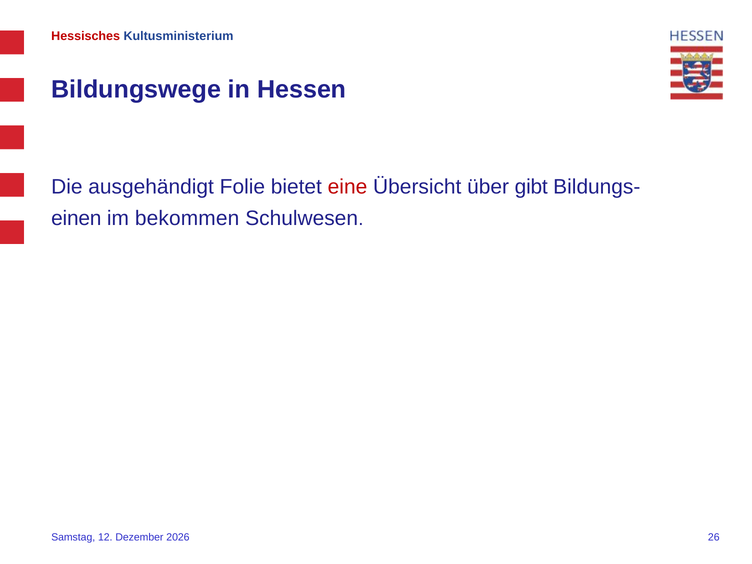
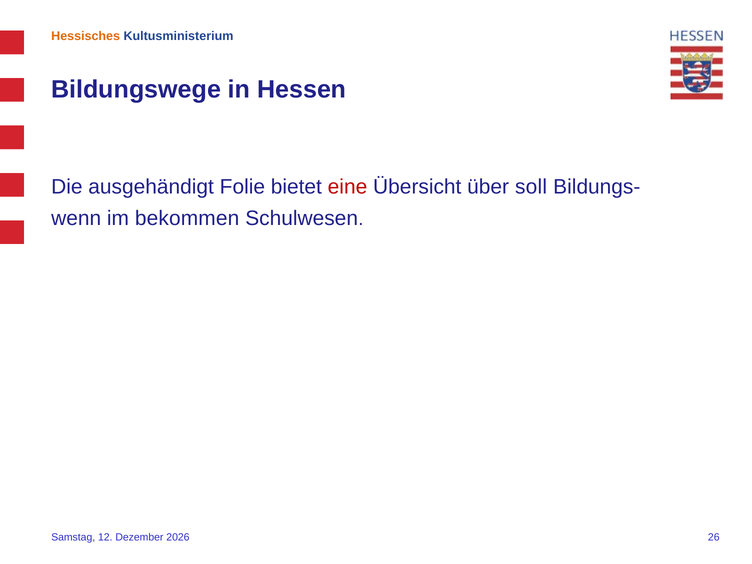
Hessisches colour: red -> orange (86, 36)
gibt: gibt -> soll (531, 187)
einen: einen -> wenn (76, 218)
